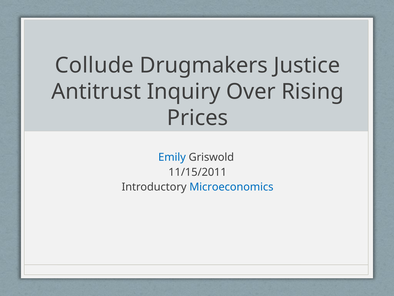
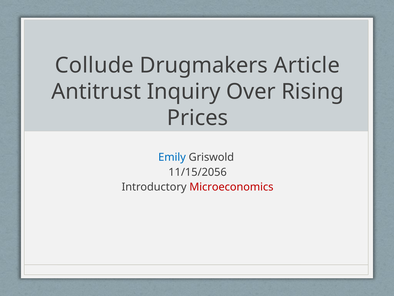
Justice: Justice -> Article (307, 65)
11/15/2011: 11/15/2011 -> 11/15/2056 (198, 172)
Microeconomics colour: blue -> red (231, 187)
